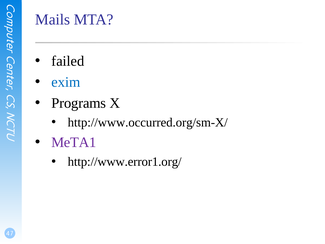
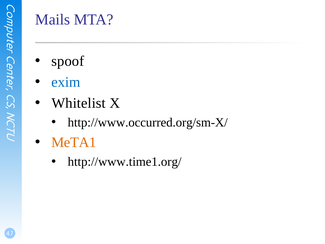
failed: failed -> spoof (68, 61)
Programs: Programs -> Whitelist (79, 103)
MeTA1 colour: purple -> orange (74, 142)
http://www.error1.org/: http://www.error1.org/ -> http://www.time1.org/ (125, 162)
